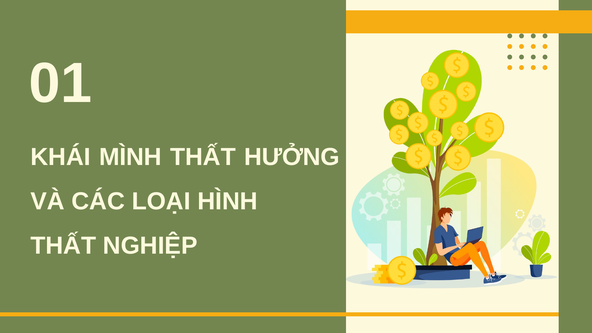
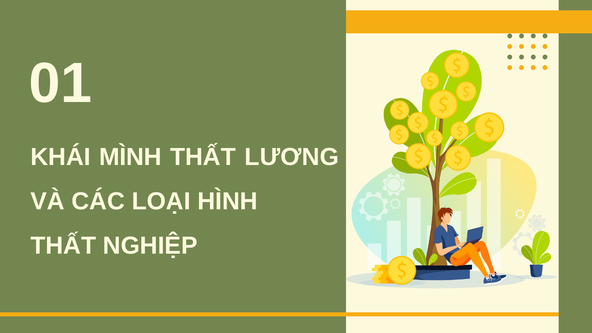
HƯỞNG: HƯỞNG -> LƯƠNG (292, 157)
